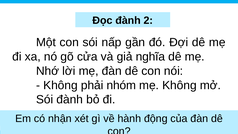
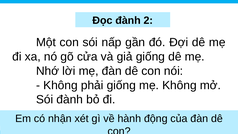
giả nghĩa: nghĩa -> giống (150, 57)
phải nhóm: nhóm -> giống (121, 85)
